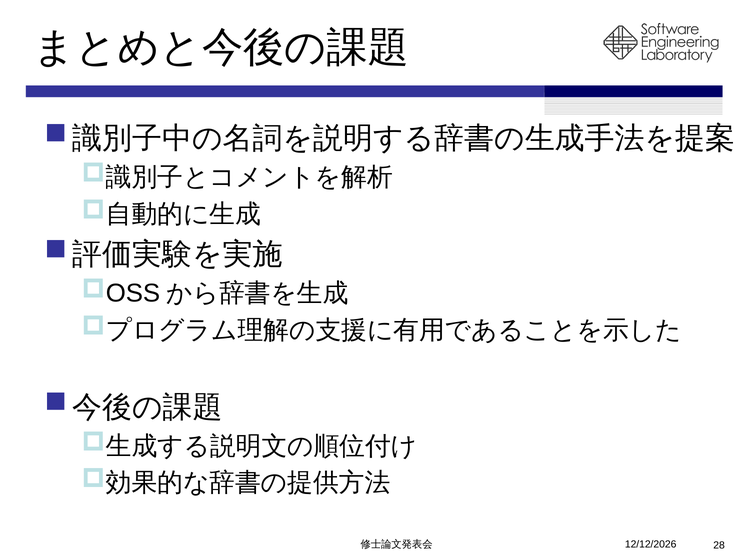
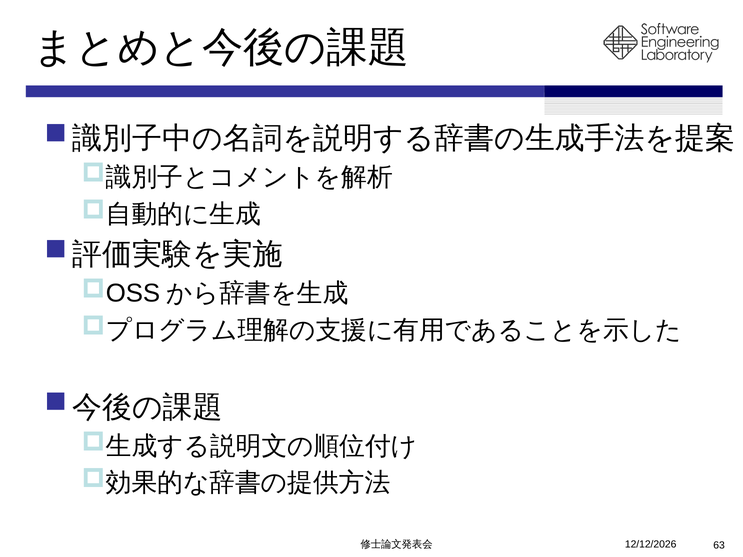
28: 28 -> 63 (719, 546)
